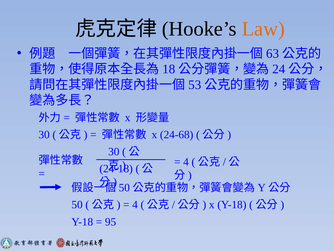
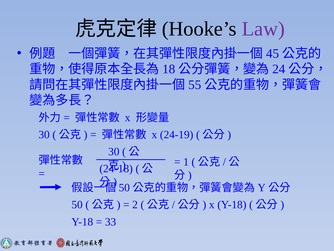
Law colour: orange -> purple (263, 29)
63: 63 -> 45 (273, 53)
53: 53 -> 55 (195, 85)
24-68: 24-68 -> 24-19 (177, 134)
4: 4 -> 1 (186, 162)
4: 4 -> 2 (135, 204)
95: 95 -> 33 (111, 221)
